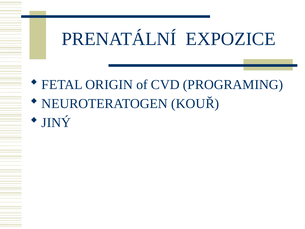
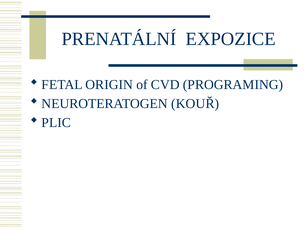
JINÝ: JINÝ -> PLIC (56, 122)
